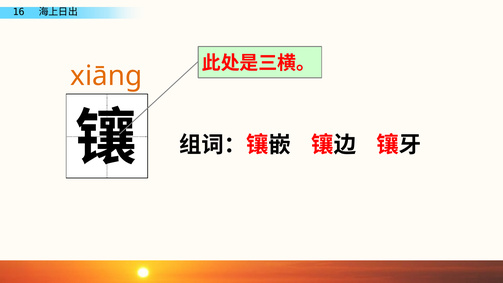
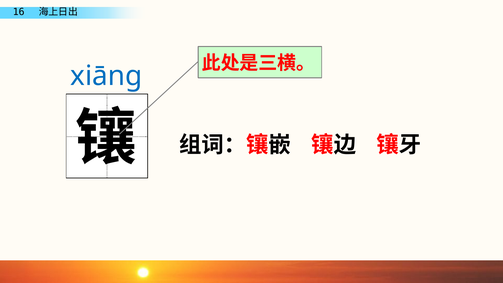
xiāng colour: orange -> blue (106, 76)
